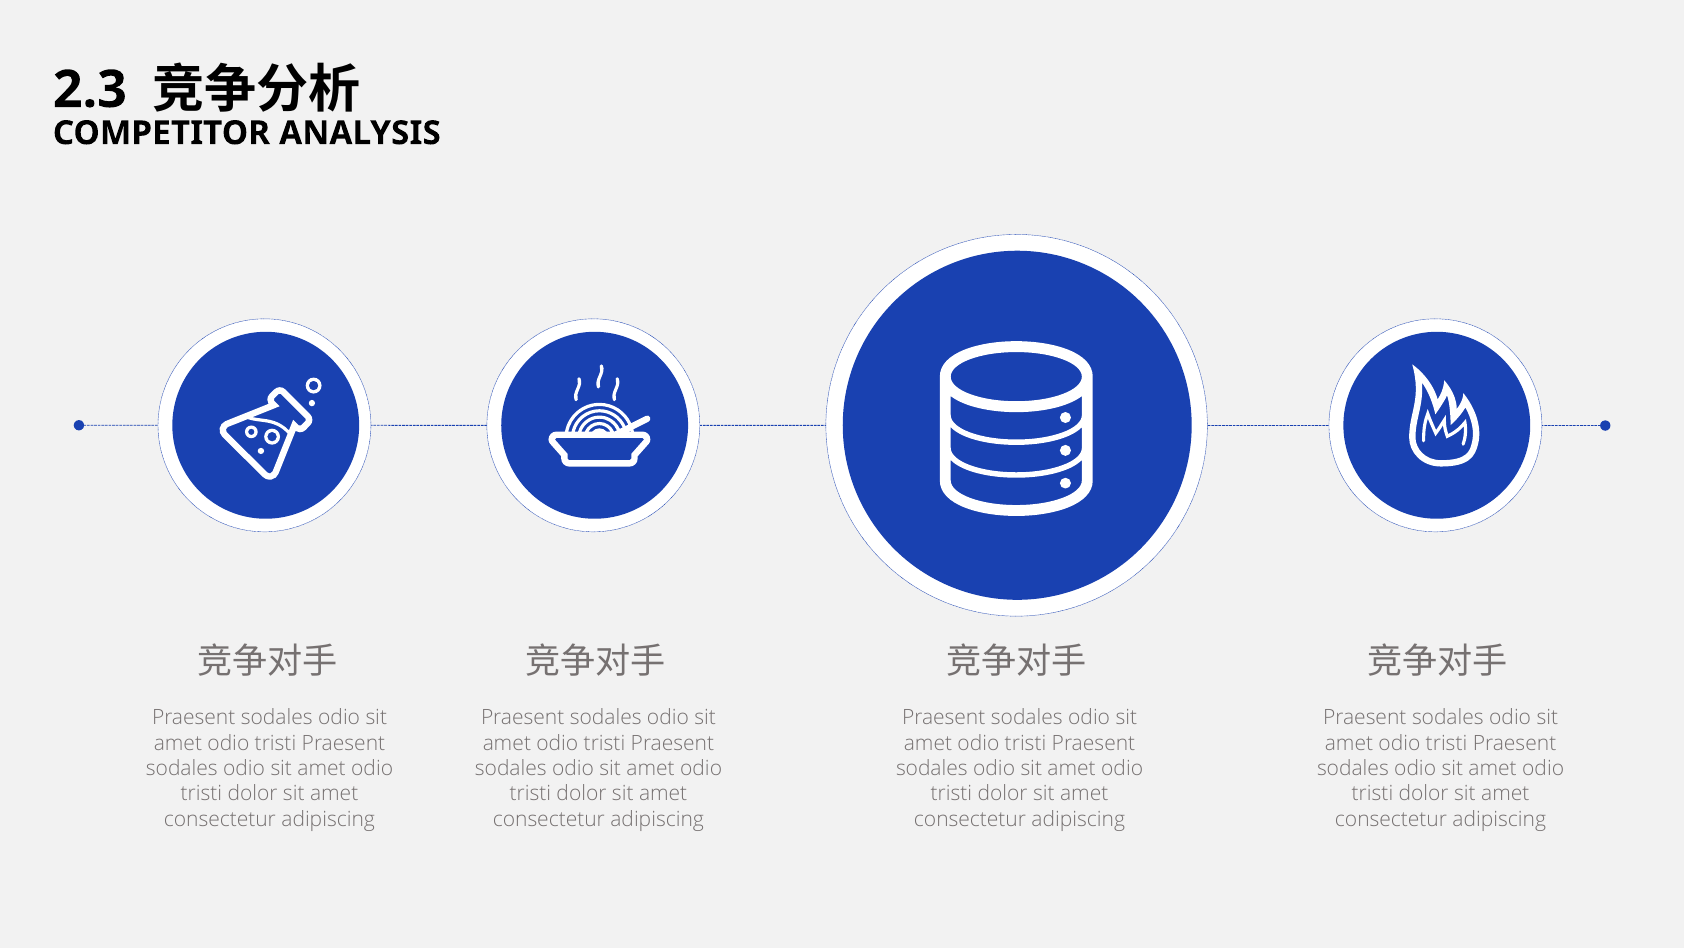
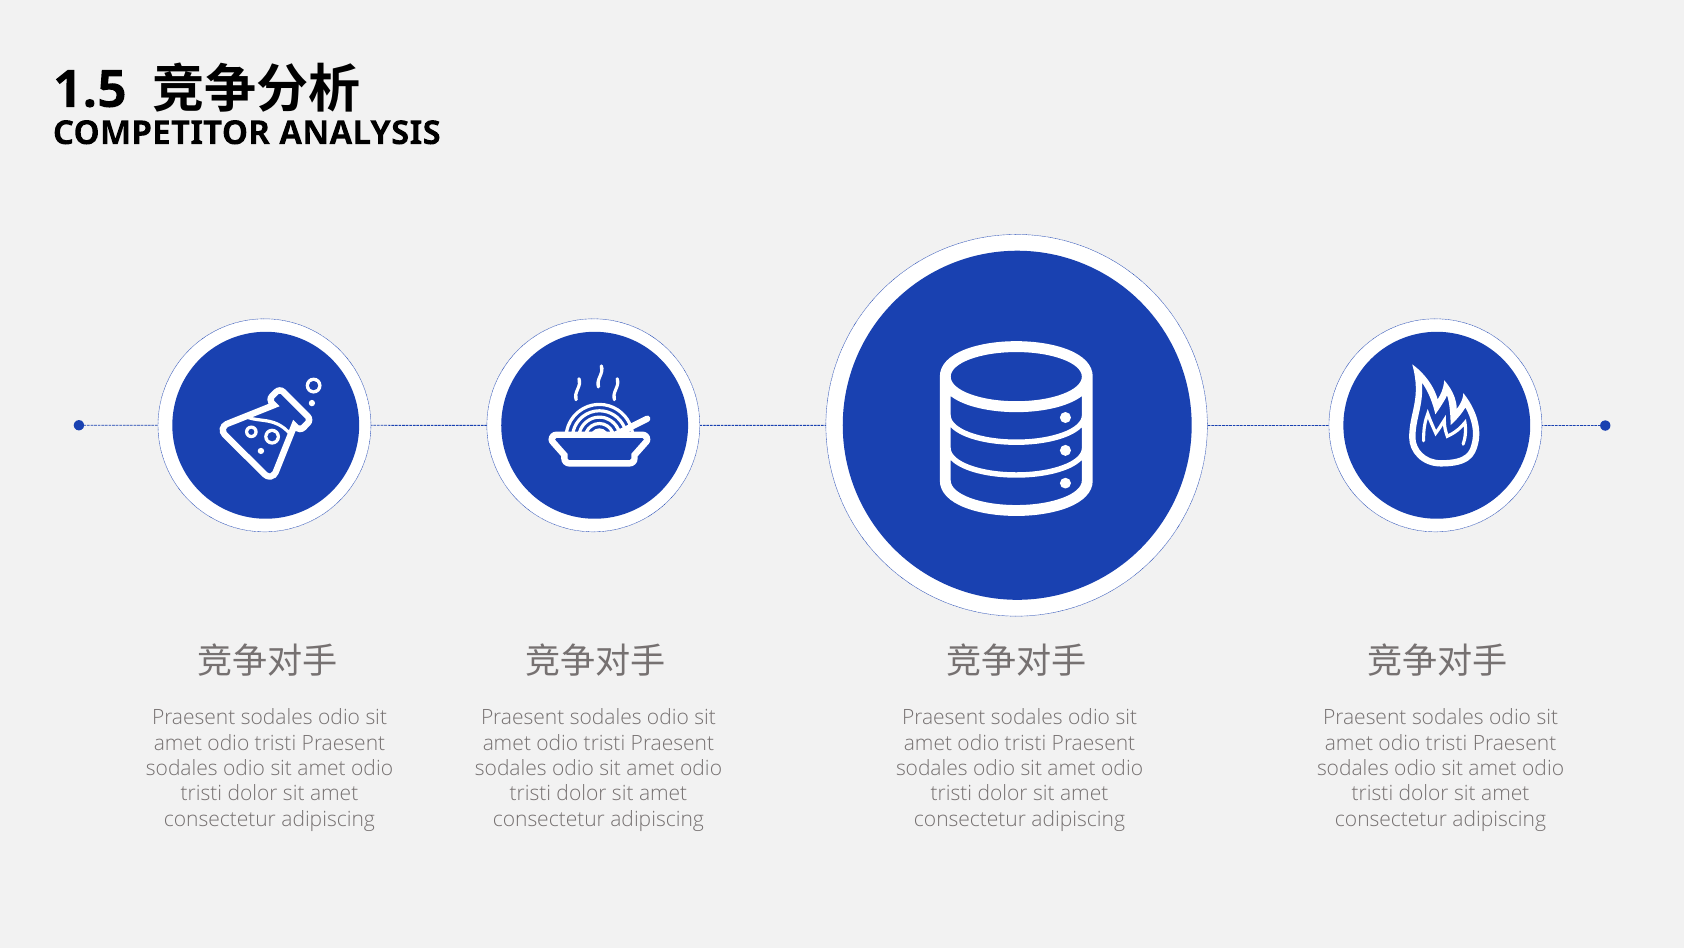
2.3: 2.3 -> 1.5 (90, 90)
